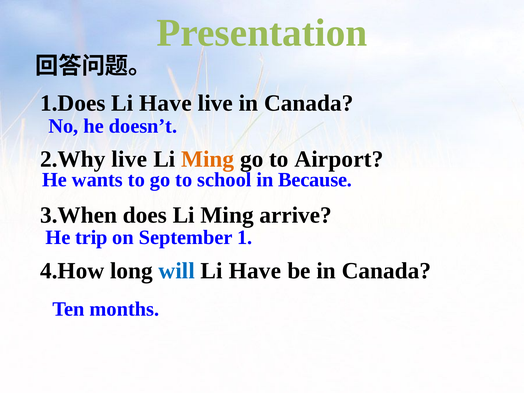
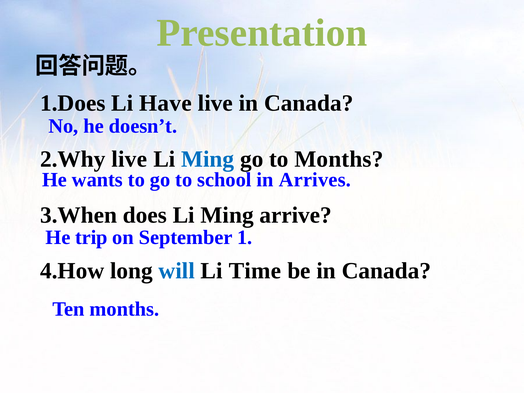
Ming colour: orange -> blue (208, 159)
to Airport: Airport -> Months (339, 159)
Because: Because -> Arrives (315, 180)
Have: Have -> Time (255, 271)
